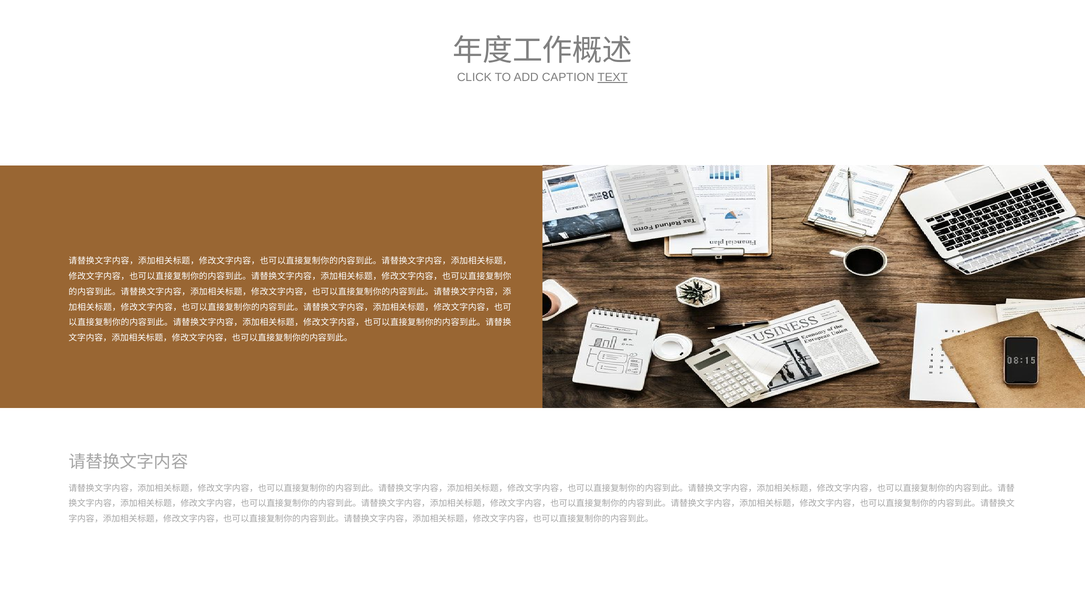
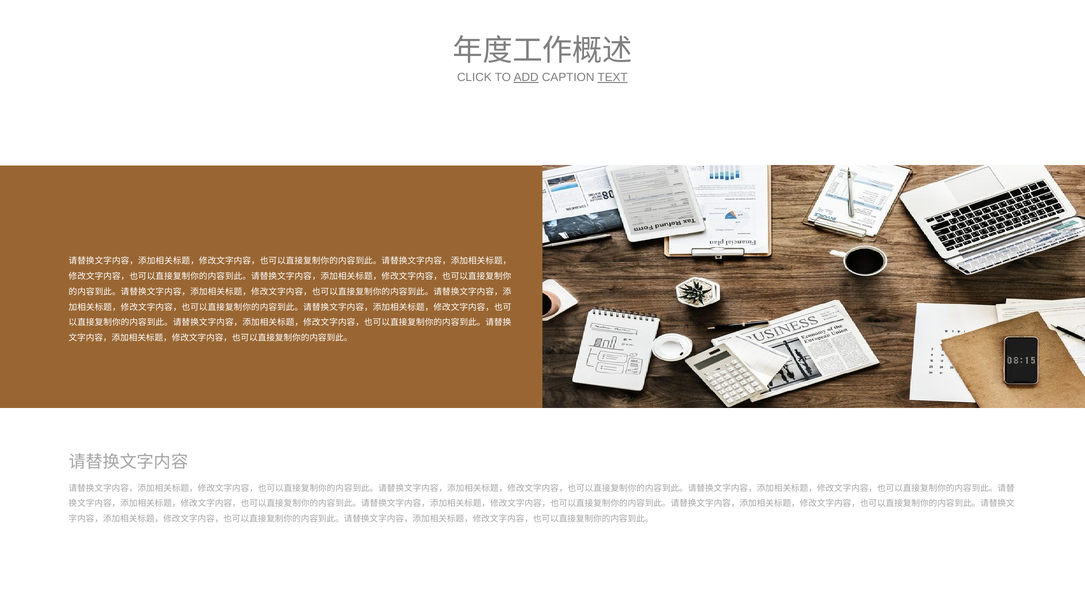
ADD underline: none -> present (526, 77)
